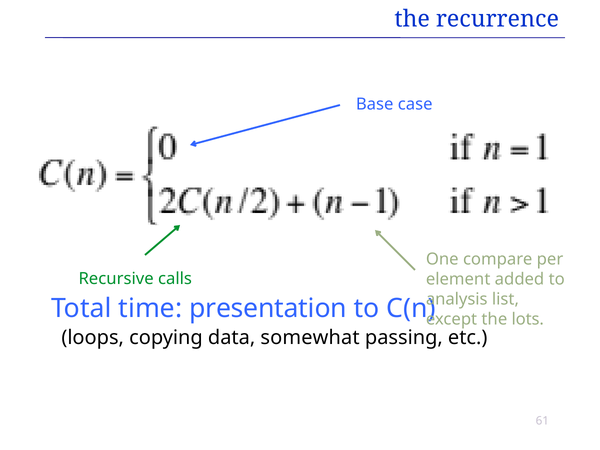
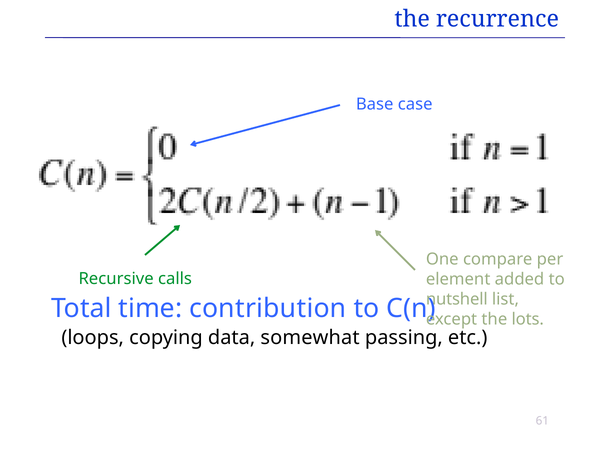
analysis: analysis -> nutshell (457, 299)
presentation: presentation -> contribution (268, 308)
